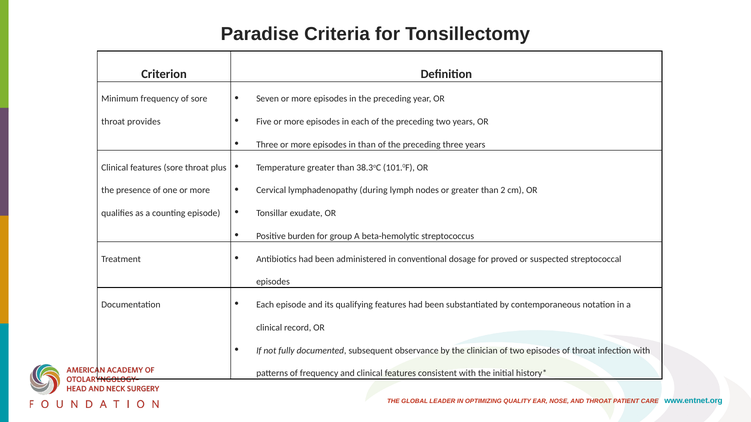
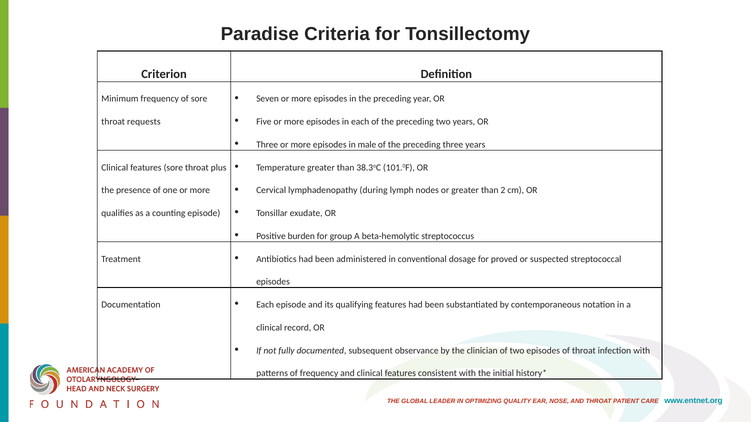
provides: provides -> requests (144, 122)
in than: than -> male (367, 145)
